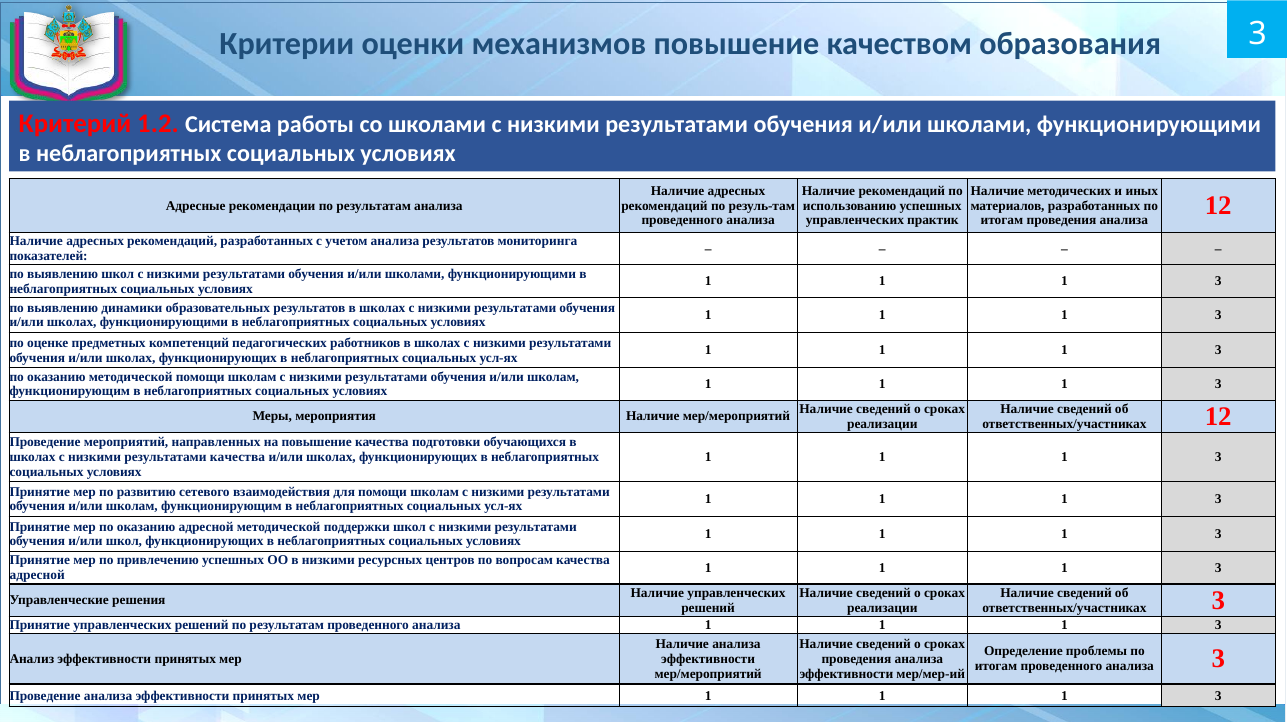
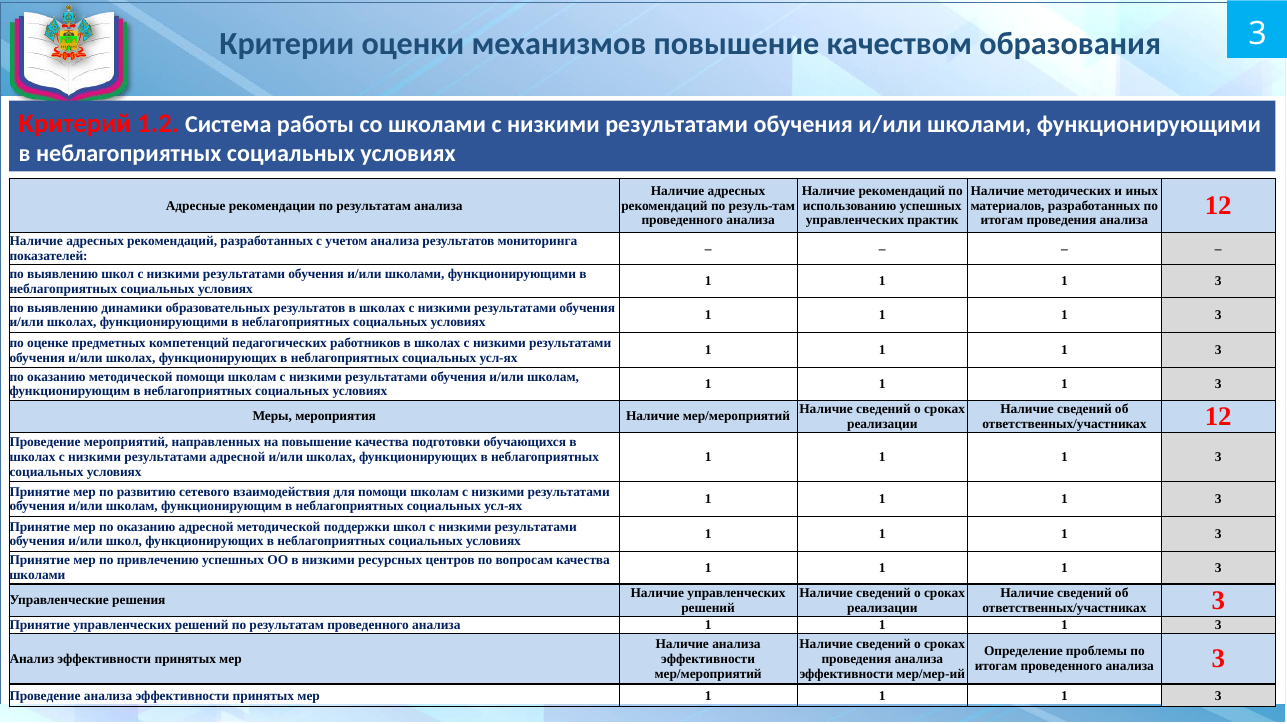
результатами качества: качества -> адресной (238, 457)
адресной: адресной -> школами (37, 575)
